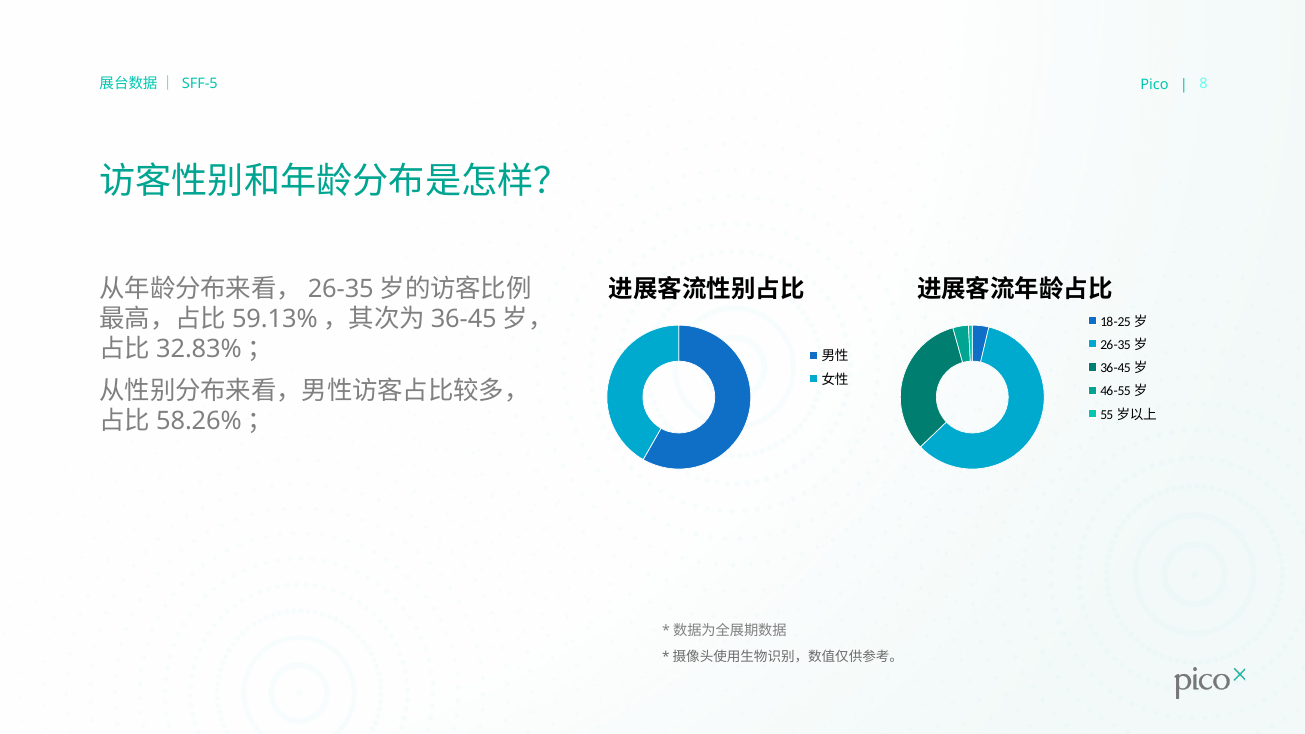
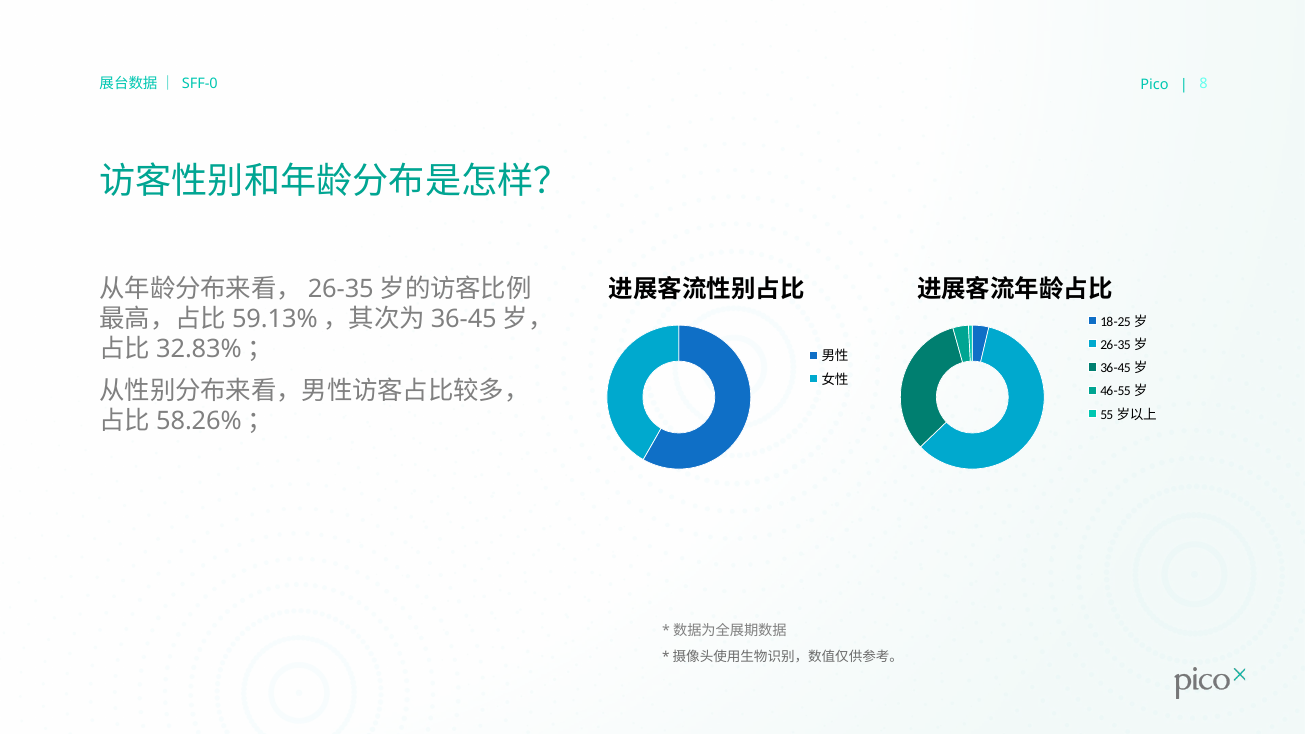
SFF-5: SFF-5 -> SFF-0 (200, 84)
